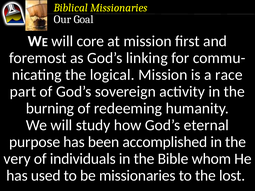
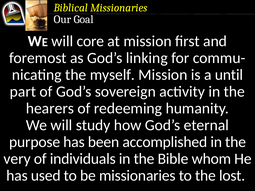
logical: logical -> myself (112, 75)
race: race -> until (229, 75)
burning: burning -> hearers (50, 108)
